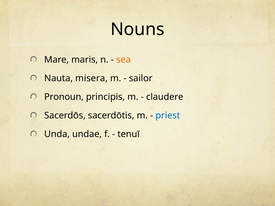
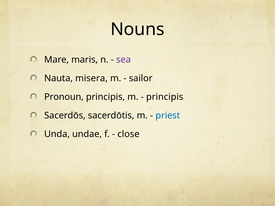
sea colour: orange -> purple (124, 60)
claudere: claudere -> principis (165, 97)
tenuī: tenuī -> close (128, 134)
